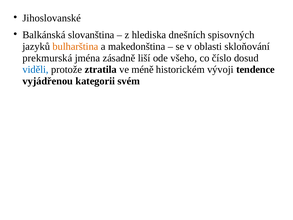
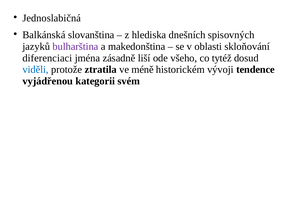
Jihoslovanské: Jihoslovanské -> Jednoslabičná (52, 18)
bulharština colour: orange -> purple (75, 46)
prekmurská: prekmurská -> diferenciaci (47, 58)
číslo: číslo -> tytéž (222, 58)
